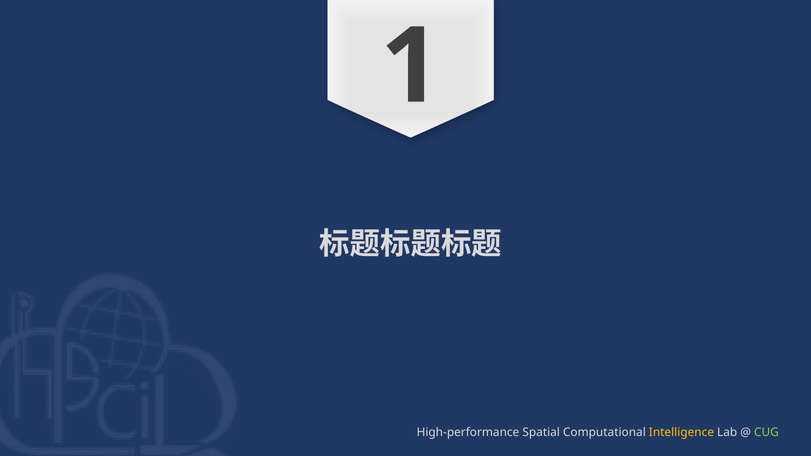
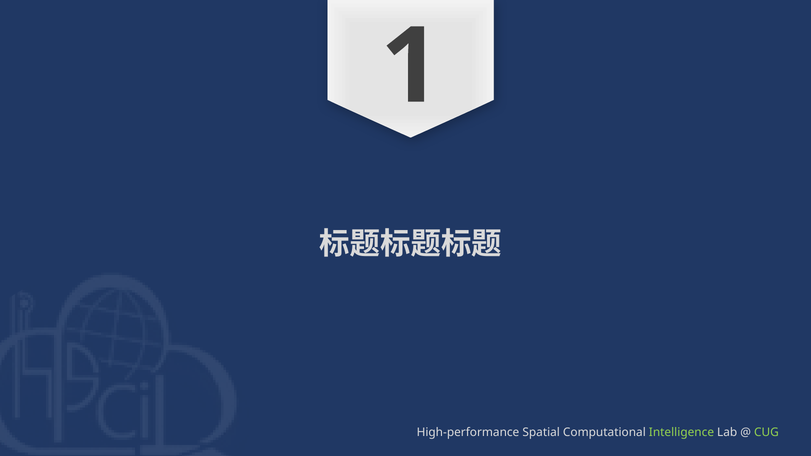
Intelligence colour: yellow -> light green (681, 433)
